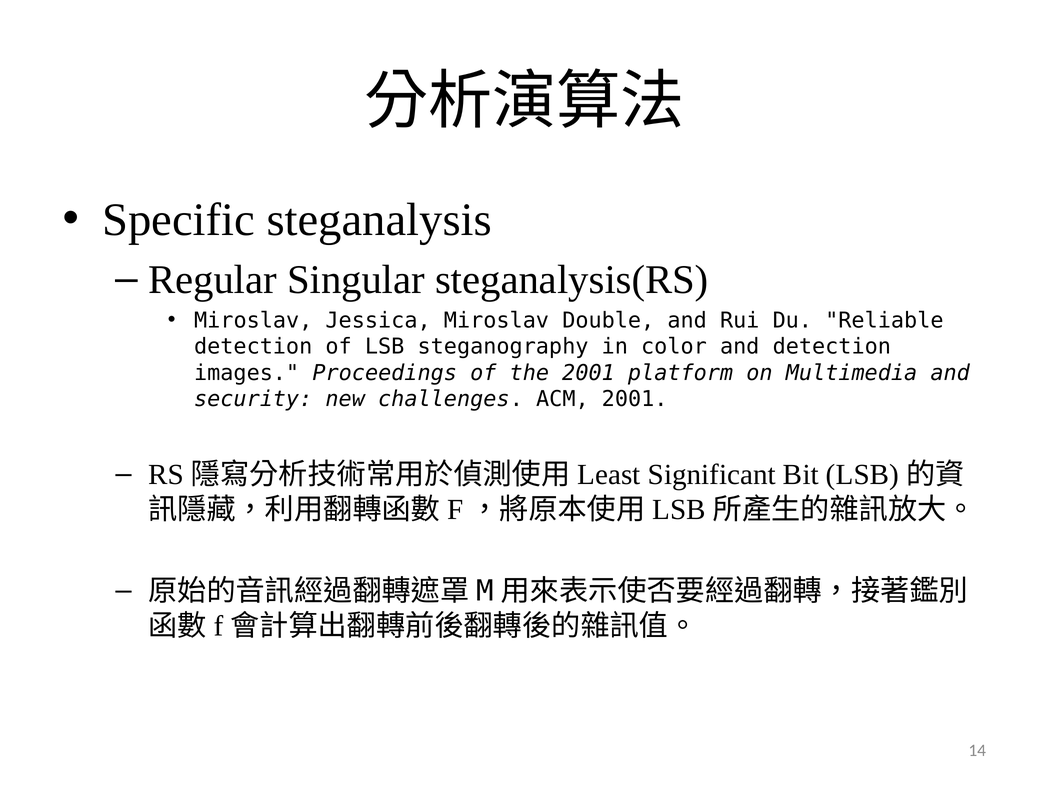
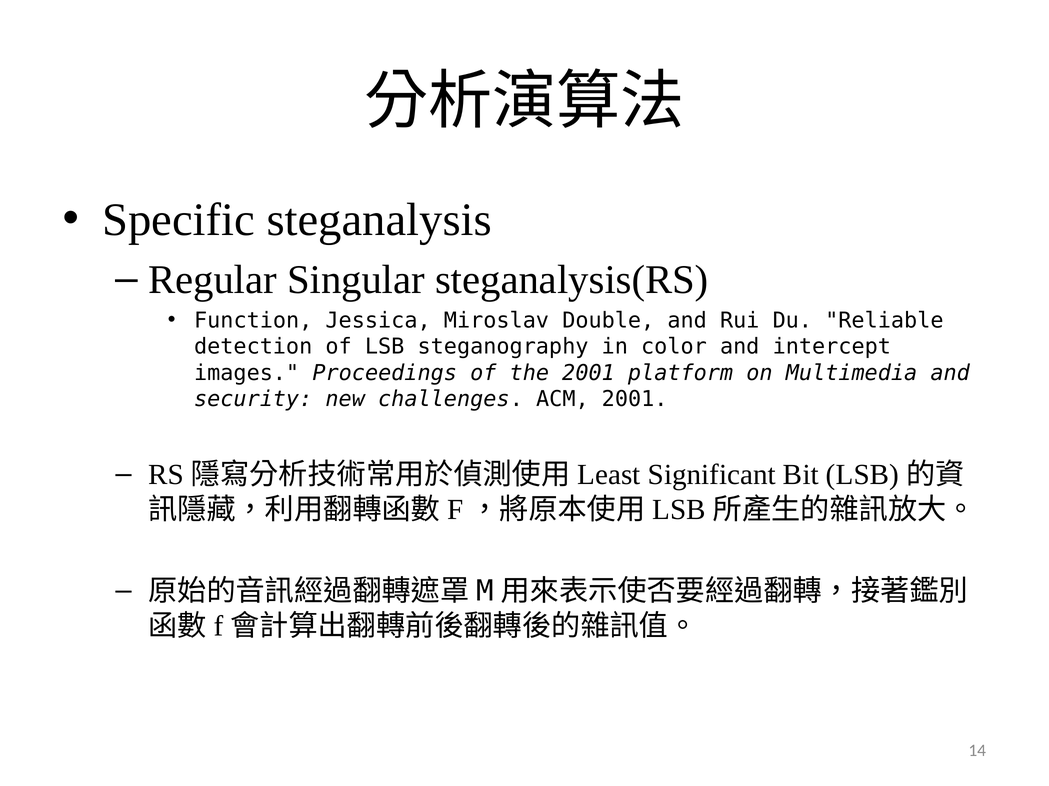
Miroslav: Miroslav -> Function (253, 321)
and detection: detection -> intercept (832, 347)
